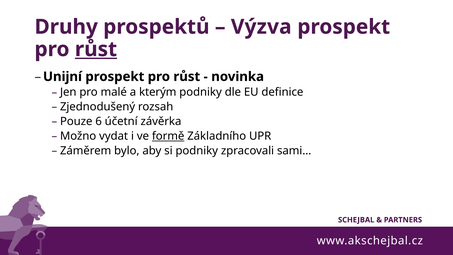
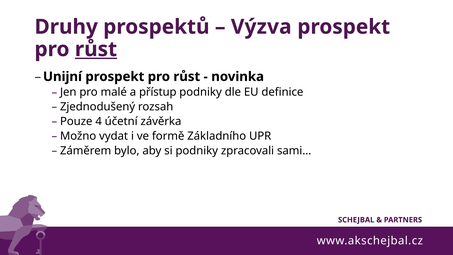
kterým: kterým -> přístup (158, 92)
6: 6 -> 4 (99, 121)
formě underline: present -> none (168, 136)
